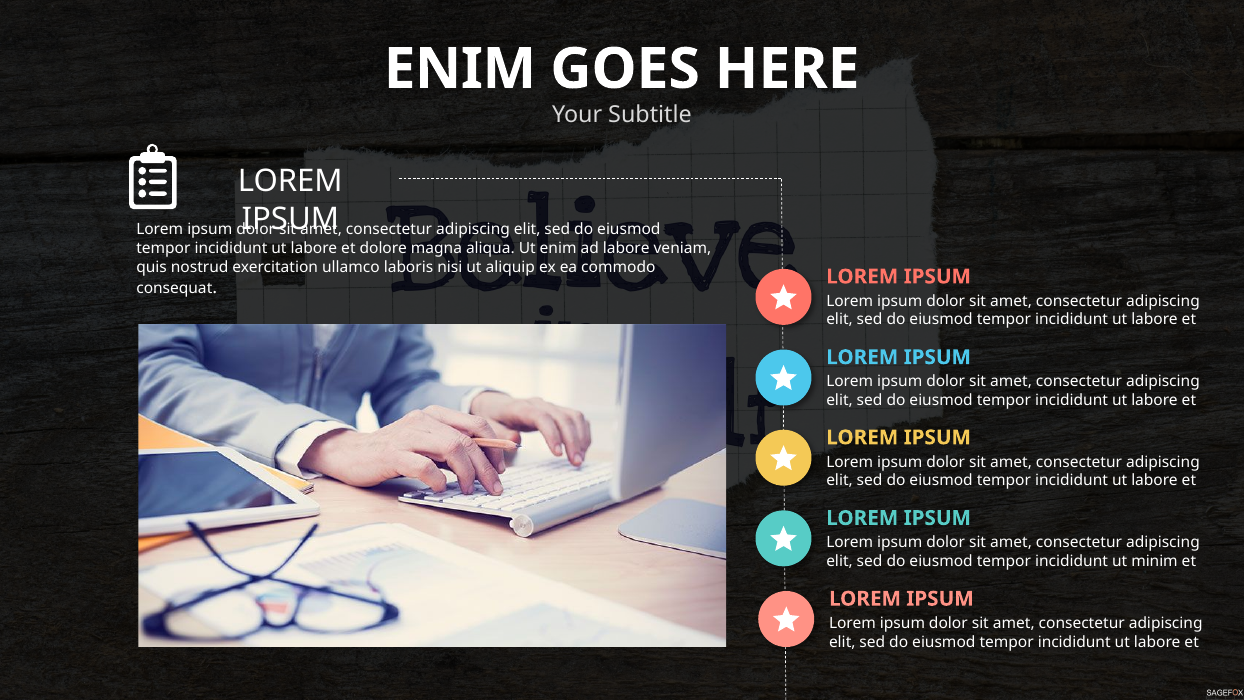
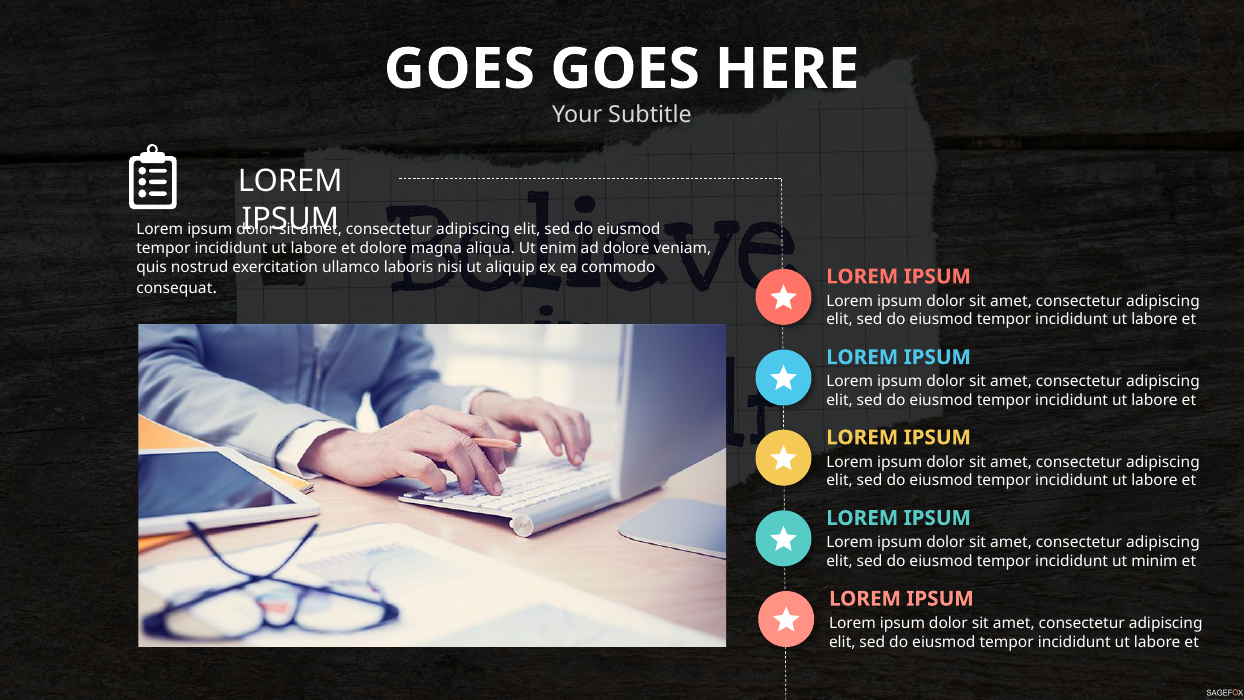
ENIM: ENIM -> GOES (459, 69)
ad labore: labore -> dolore (626, 248)
